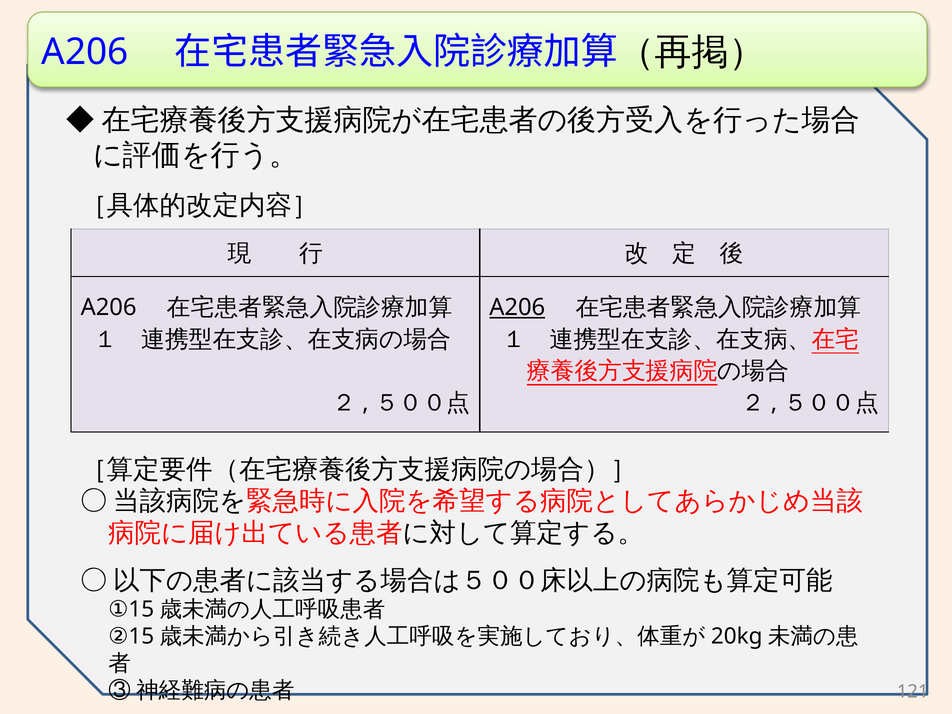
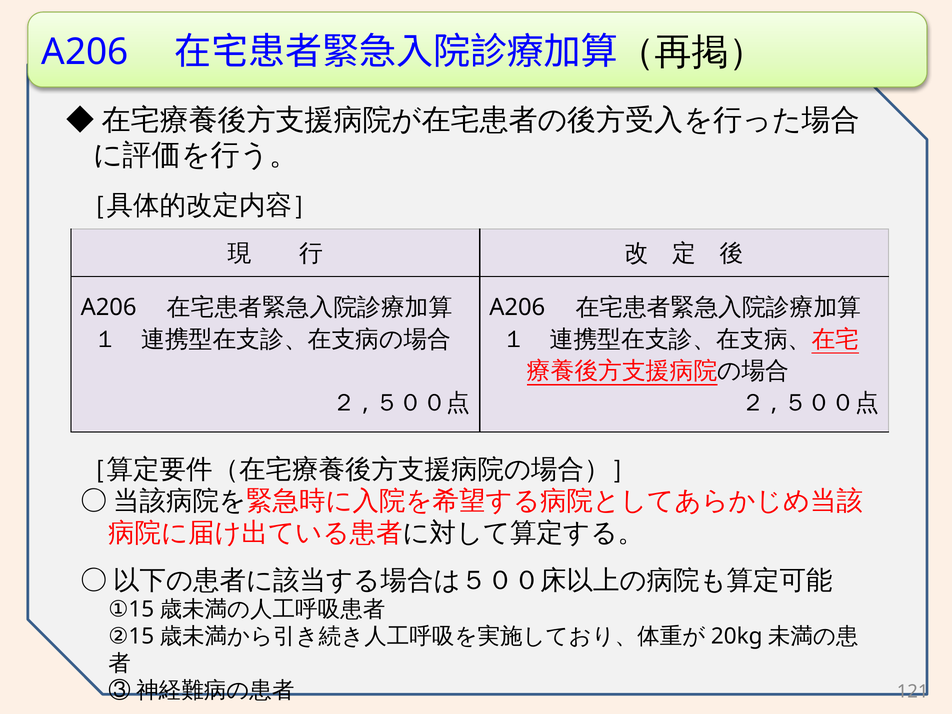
A206 underline: present -> none (517, 308)
